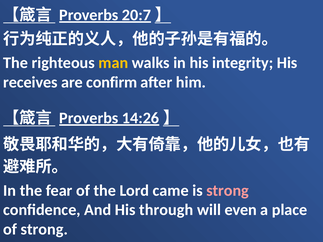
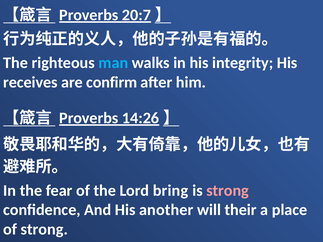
man colour: yellow -> light blue (113, 63)
came: came -> bring (171, 191)
through: through -> another (166, 210)
even: even -> their (241, 210)
